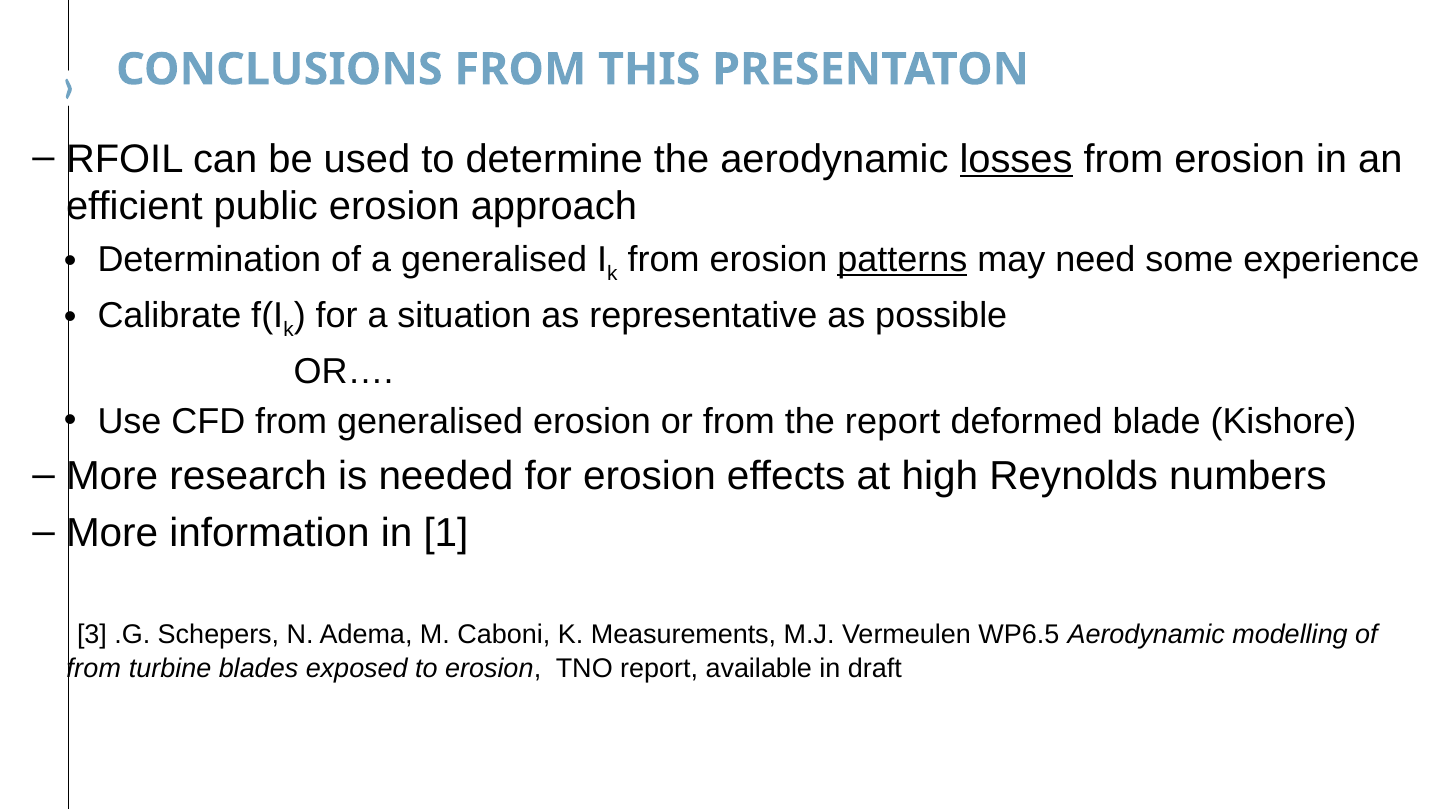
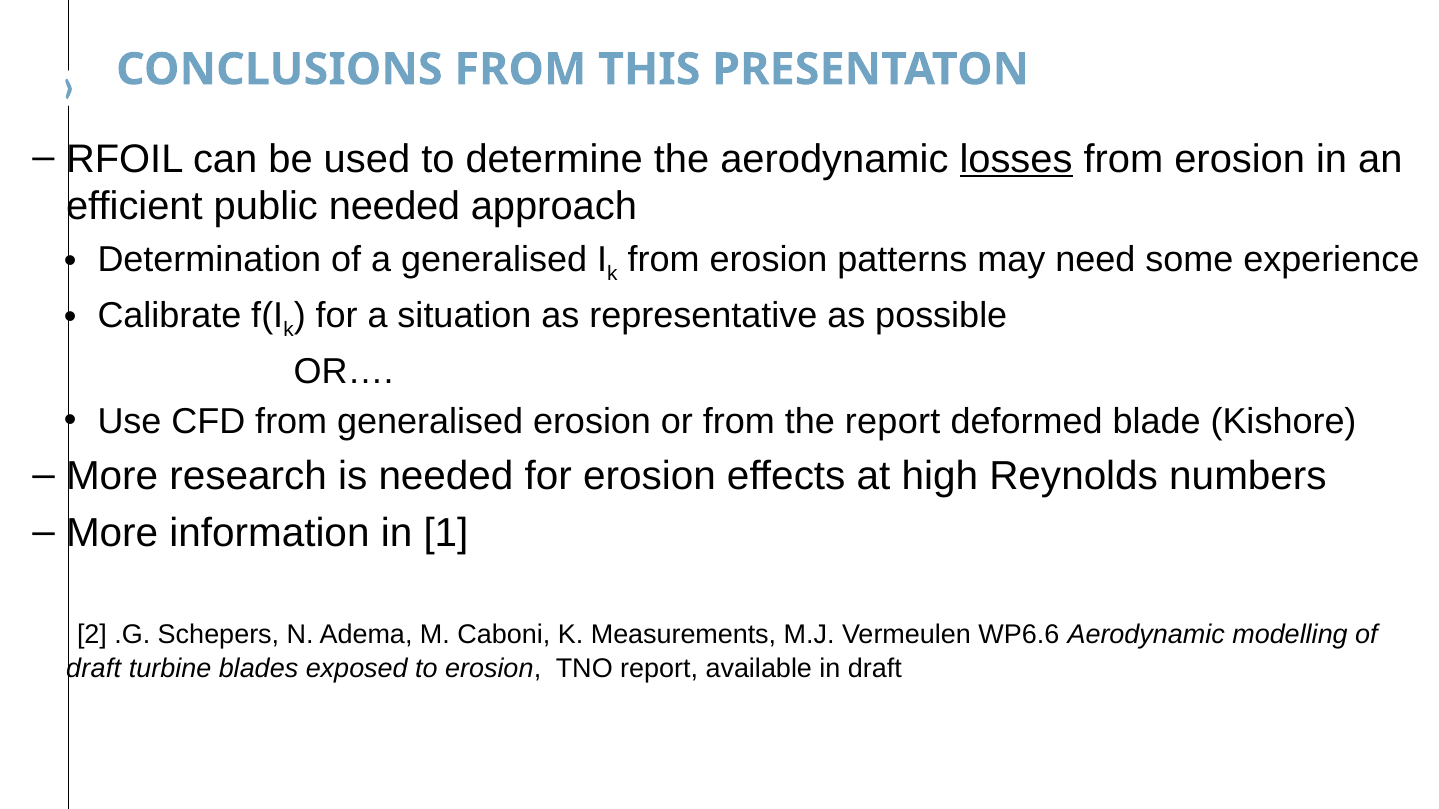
public erosion: erosion -> needed (395, 207)
patterns underline: present -> none (902, 259)
3: 3 -> 2 (92, 634)
WP6.5: WP6.5 -> WP6.6 (1019, 634)
from: from -> draft (94, 669)
